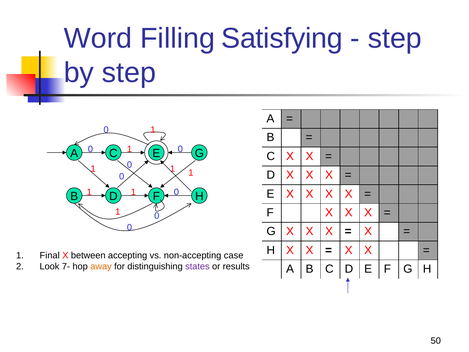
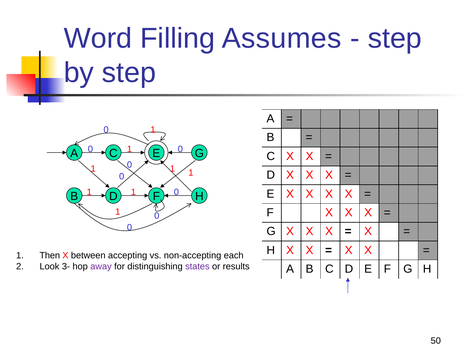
Satisfying: Satisfying -> Assumes (282, 38)
Final: Final -> Then (50, 255)
case: case -> each (234, 255)
7-: 7- -> 3- (66, 266)
away colour: orange -> purple (101, 266)
